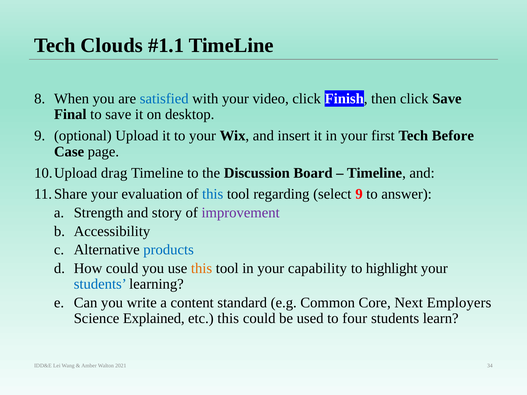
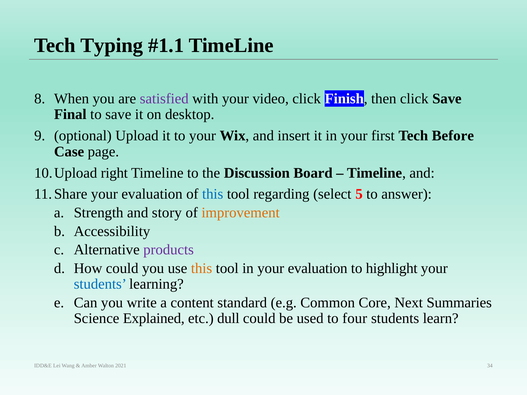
Clouds: Clouds -> Typing (112, 45)
satisfied colour: blue -> purple (164, 99)
drag: drag -> right (114, 173)
select 9: 9 -> 5 (359, 194)
improvement colour: purple -> orange (241, 213)
products colour: blue -> purple (169, 250)
in your capability: capability -> evaluation (318, 268)
Employers: Employers -> Summaries (459, 303)
etc this: this -> dull (228, 319)
